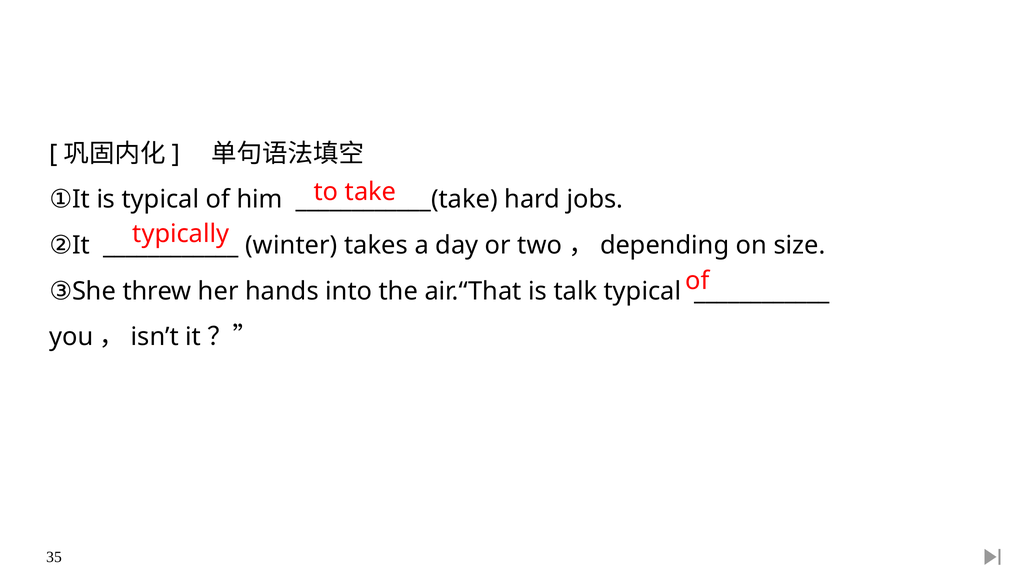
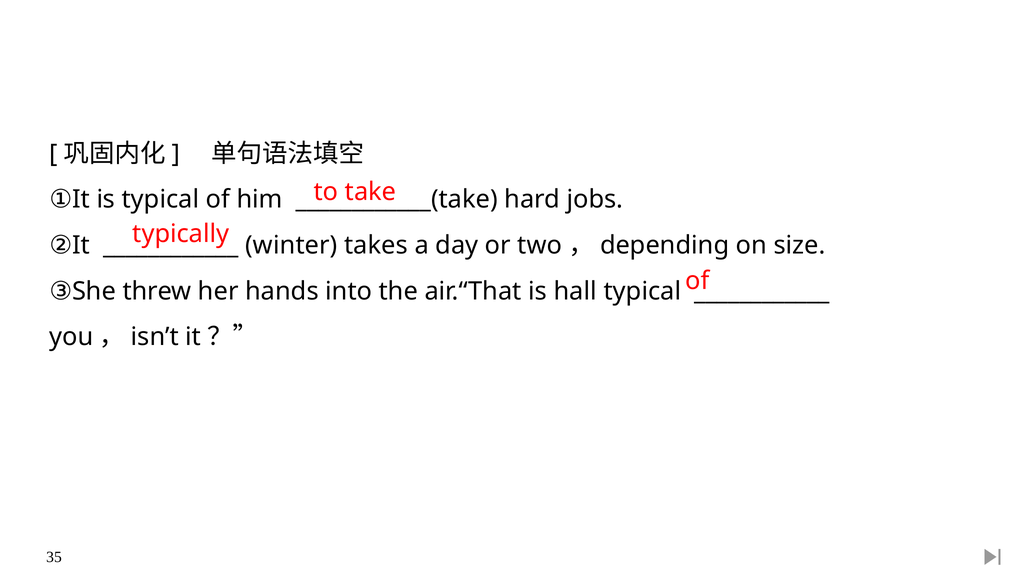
talk: talk -> hall (575, 291)
